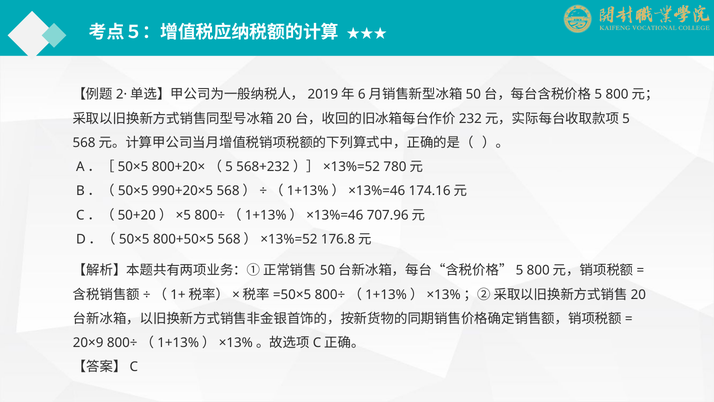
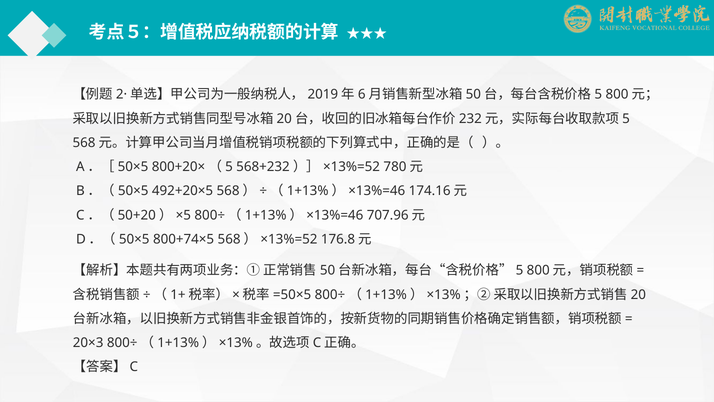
990+20×5: 990+20×5 -> 492+20×5 (183, 191)
800+50×5: 800+50×5 -> 800+74×5 (184, 239)
20×9: 20×9 -> 20×3 (88, 343)
